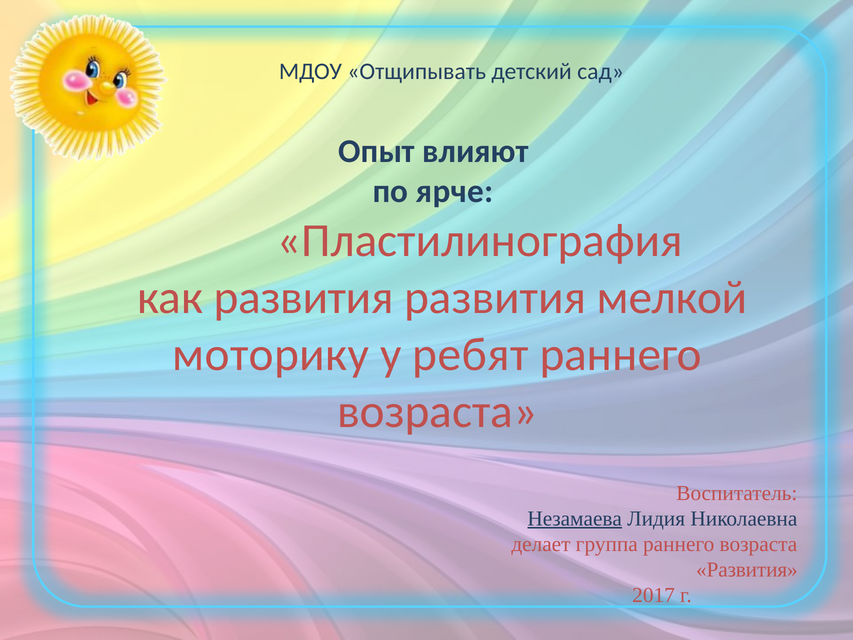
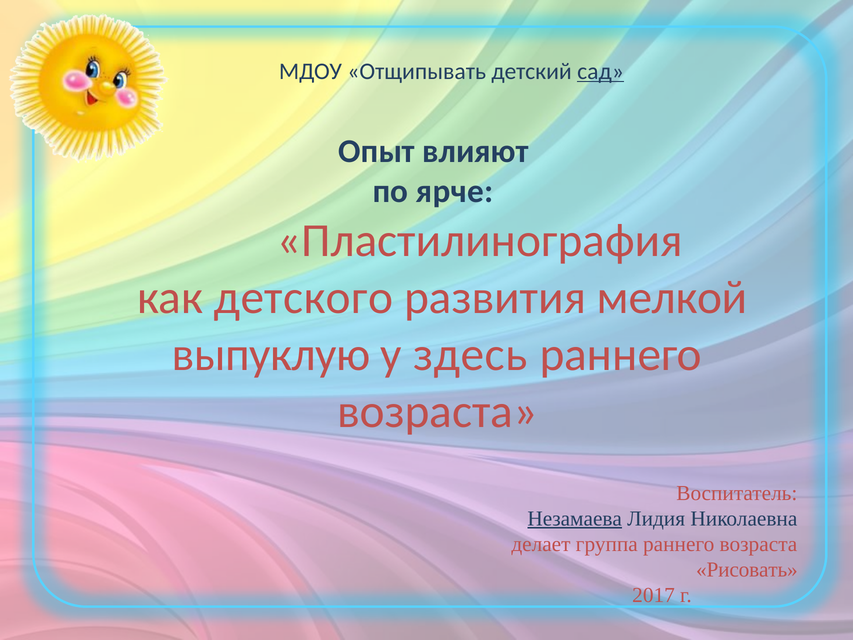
сад underline: none -> present (601, 71)
как развития: развития -> детского (303, 297)
моторику: моторику -> выпуклую (271, 354)
ребят: ребят -> здесь (470, 354)
Развития: Развития -> Рисовать (747, 570)
